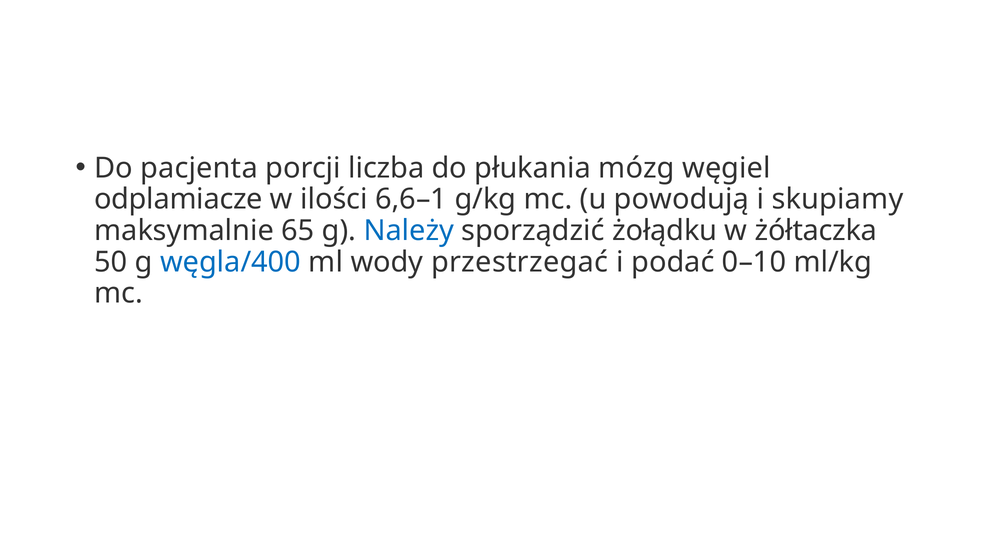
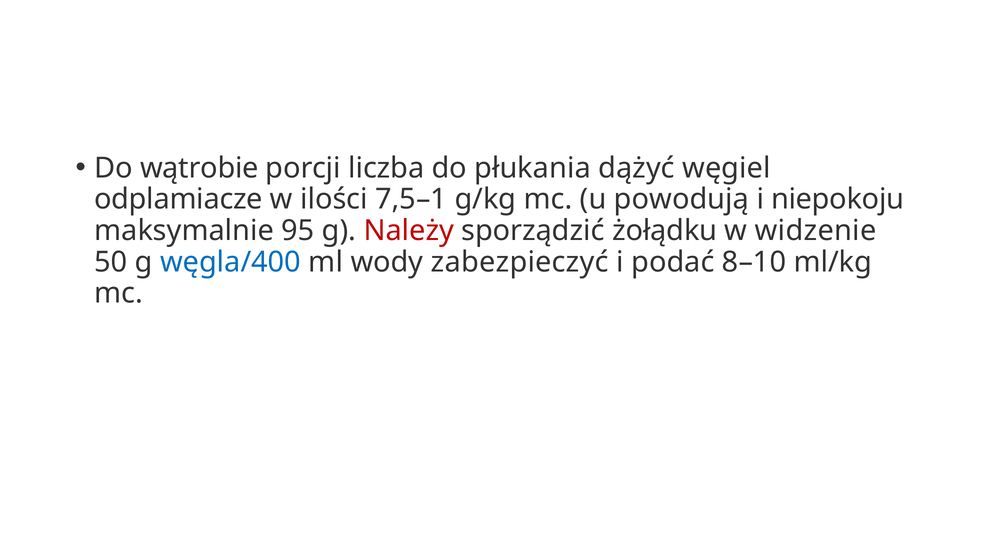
pacjenta: pacjenta -> wątrobie (199, 168)
mózg: mózg -> dążyć (637, 168)
6,6–1: 6,6–1 -> 7,5–1 (411, 199)
skupiamy: skupiamy -> niepokoju (838, 199)
65: 65 -> 95 (298, 230)
Należy colour: blue -> red (409, 230)
żółtaczka: żółtaczka -> widzenie (816, 230)
przestrzegać: przestrzegać -> zabezpieczyć (520, 262)
0–10: 0–10 -> 8–10 (754, 262)
